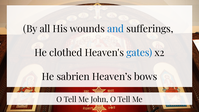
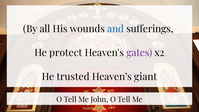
clothed: clothed -> protect (66, 53)
gates colour: blue -> purple (139, 53)
sabrien: sabrien -> trusted (73, 77)
bows: bows -> giant (146, 77)
